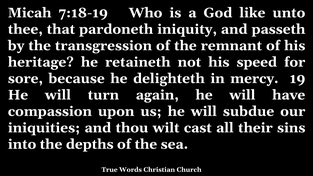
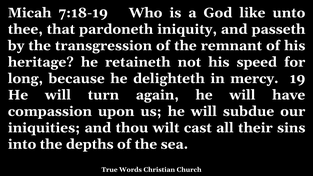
sore: sore -> long (25, 79)
